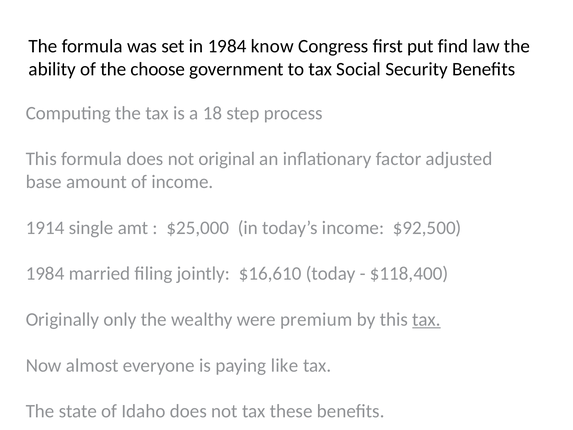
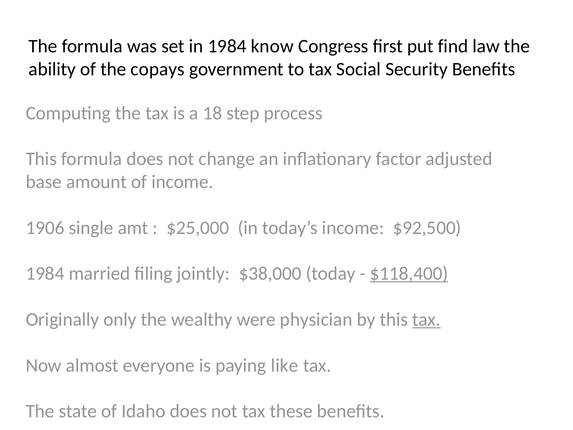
choose: choose -> copays (158, 69)
original: original -> change (227, 159)
1914: 1914 -> 1906 (45, 228)
$16,610: $16,610 -> $38,000 (270, 274)
$118,400 underline: none -> present (409, 274)
premium: premium -> physician (316, 319)
